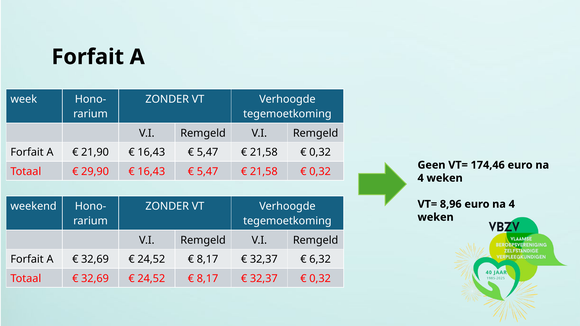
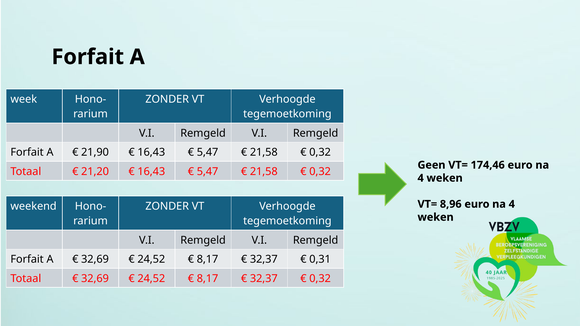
29,90: 29,90 -> 21,20 (95, 172)
6,32: 6,32 -> 0,31 (320, 259)
